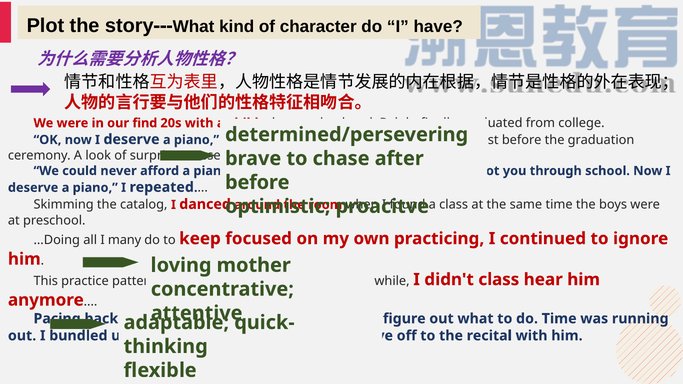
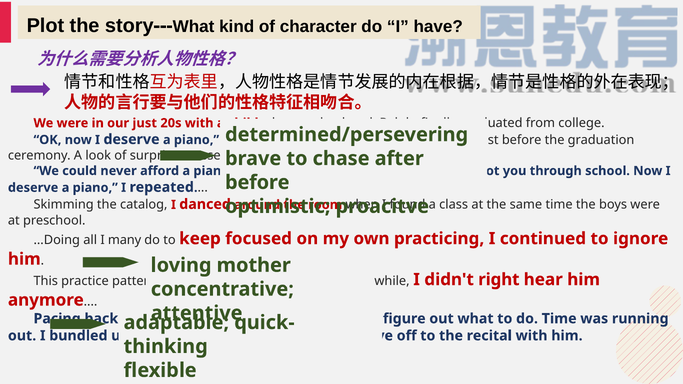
our find: find -> just (145, 123)
didn't class: class -> right (499, 280)
